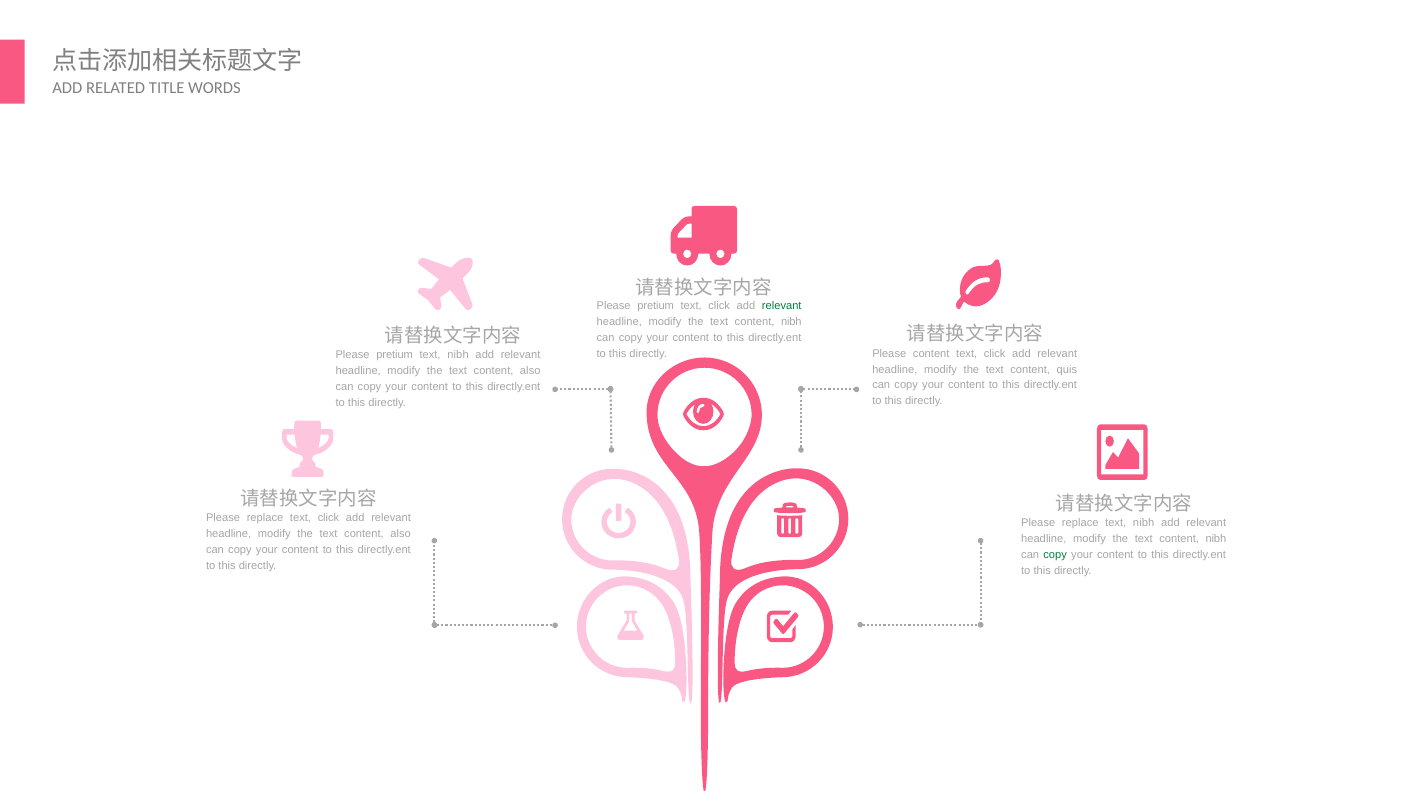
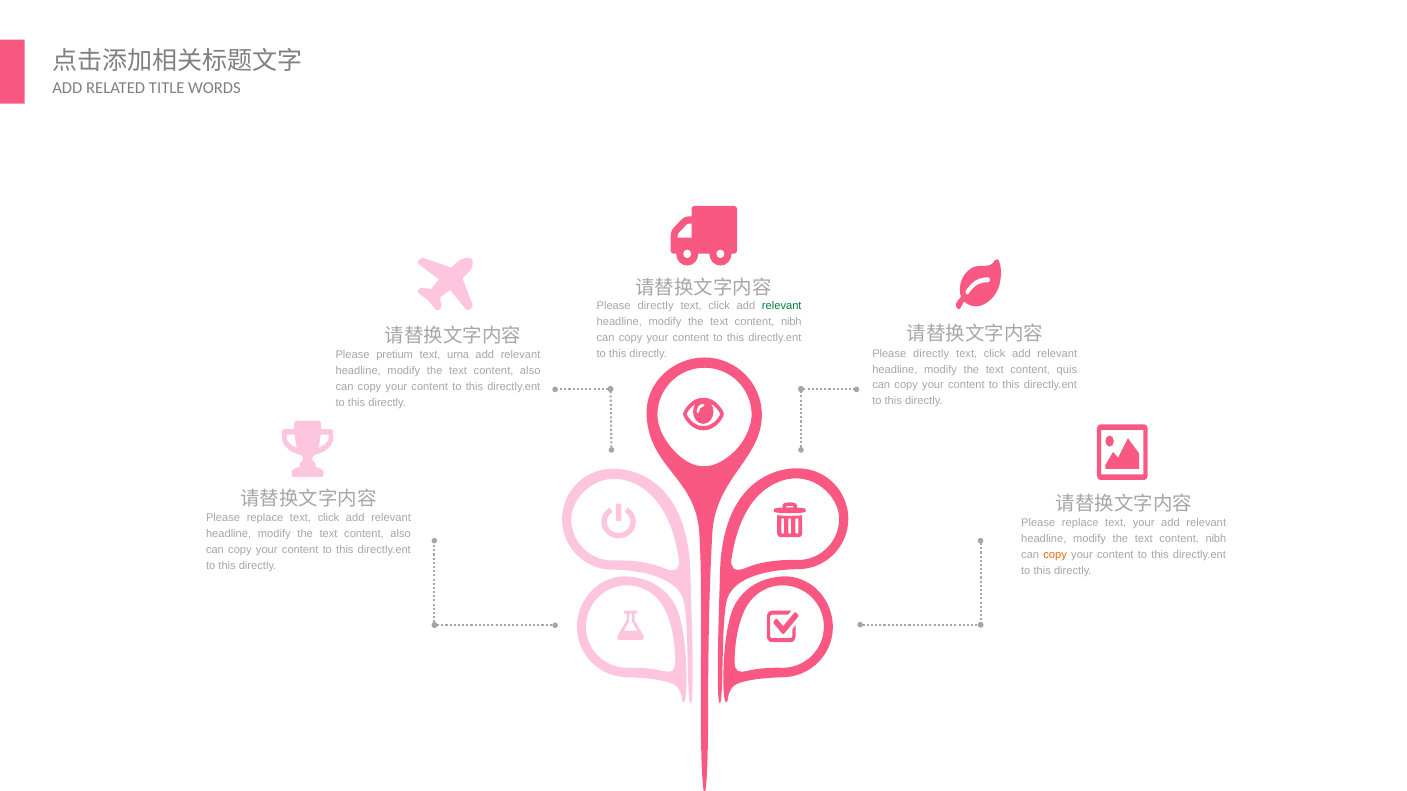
pretium: pretium -> directly (656, 306)
content: content -> directly (931, 354)
nibh: nibh -> urna (458, 355)
replace text nibh: nibh -> your (1144, 523)
copy colour: green -> orange (1055, 555)
